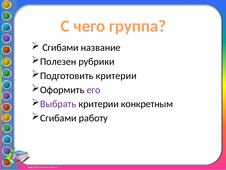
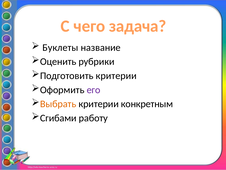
группа: группа -> задача (138, 26)
Сгибами: Сгибами -> Буклеты (60, 47)
Полезен: Полезен -> Оценить (58, 61)
Выбрать colour: purple -> orange (58, 104)
